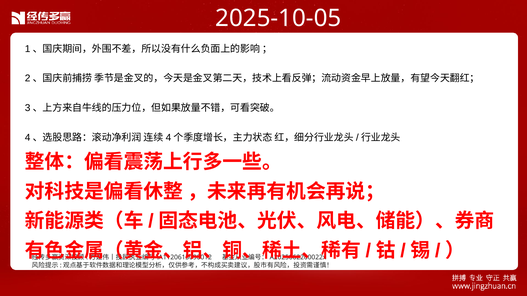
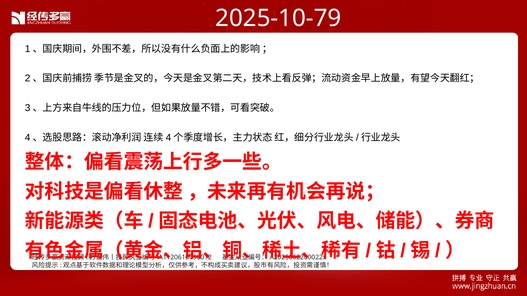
2025-10-05: 2025-10-05 -> 2025-10-79 (278, 18)
